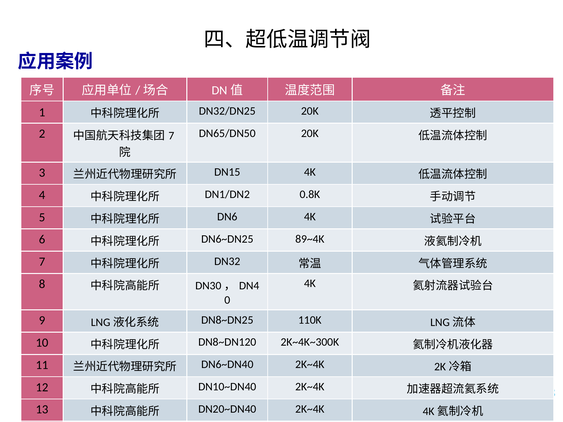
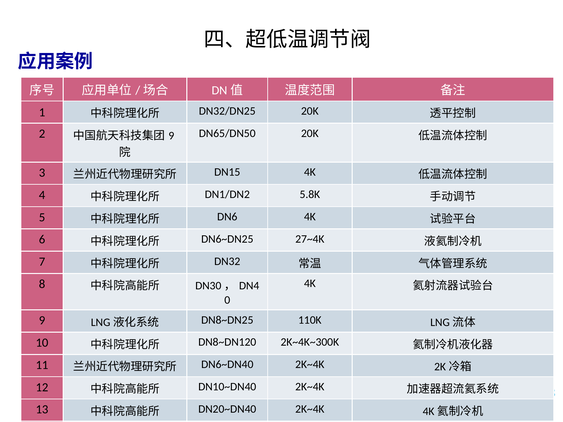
7: 7 -> 9 (171, 136)
0.8K: 0.8K -> 5.8K (310, 195)
89~4K: 89~4K -> 27~4K (310, 239)
